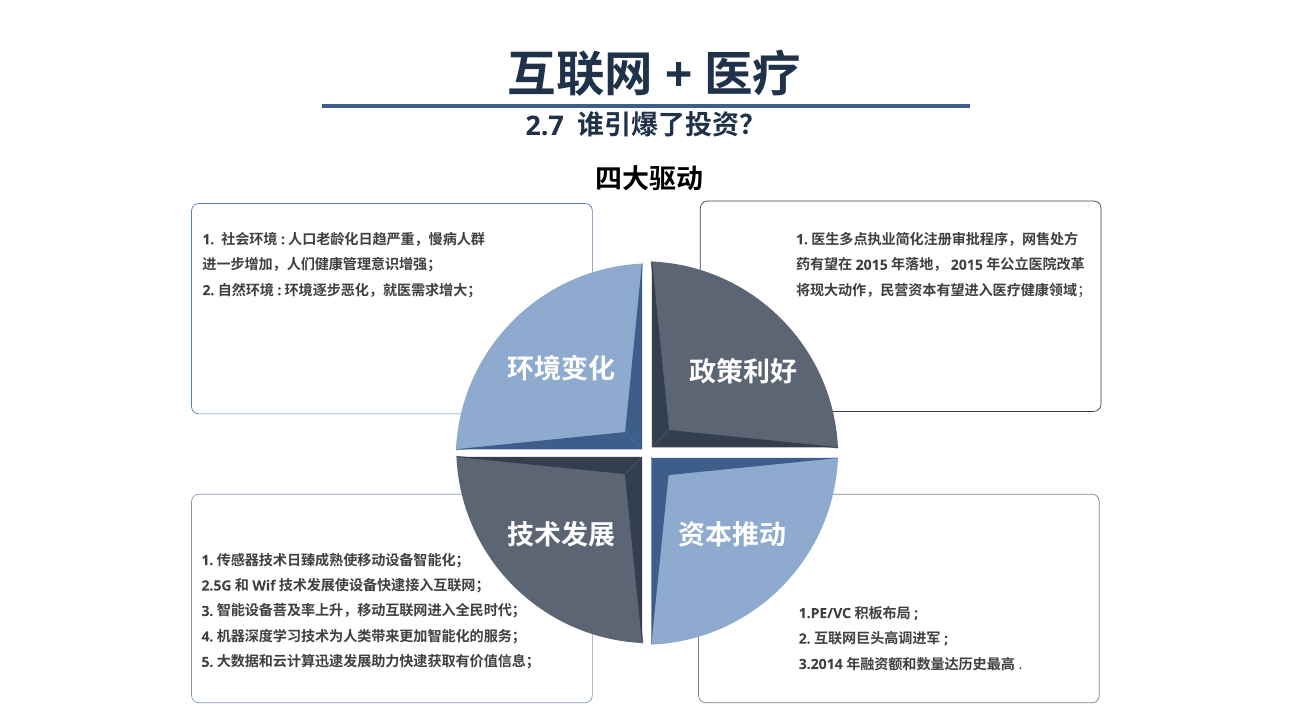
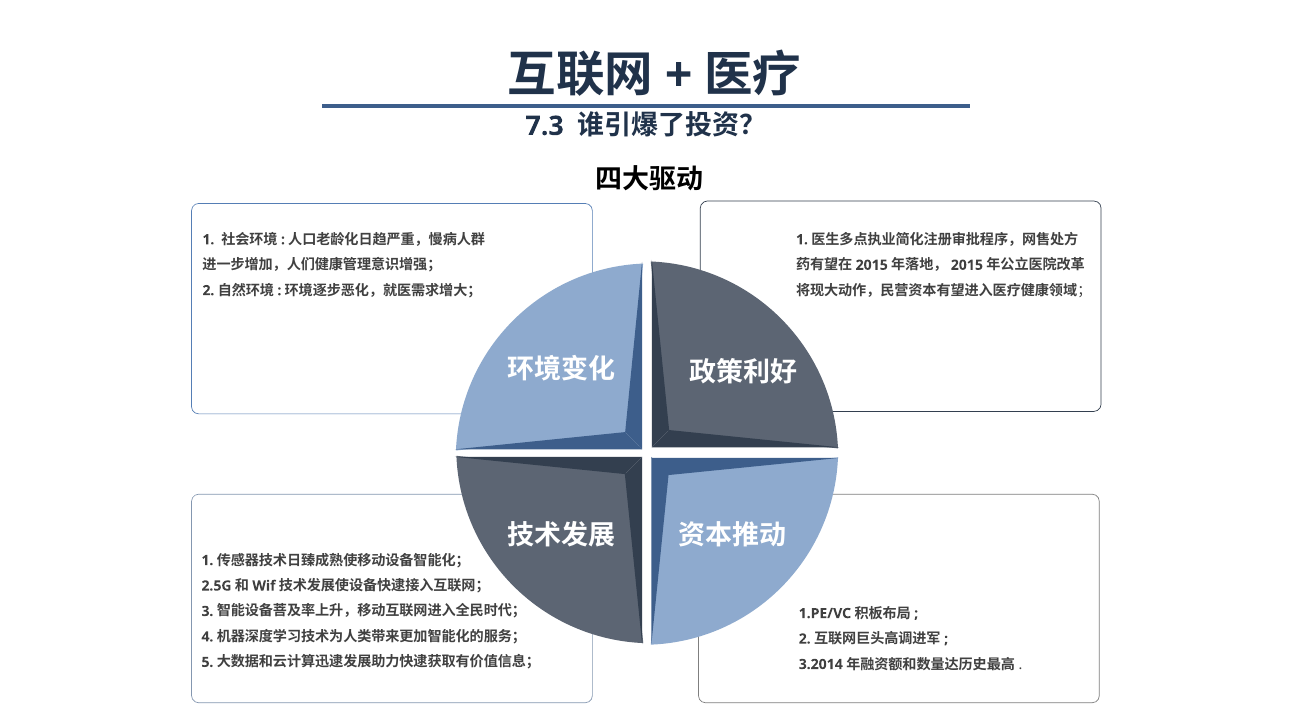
2.7: 2.7 -> 7.3 (545, 126)
